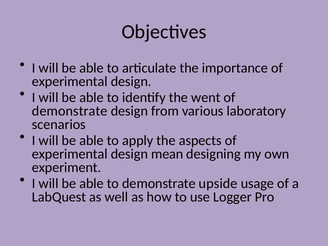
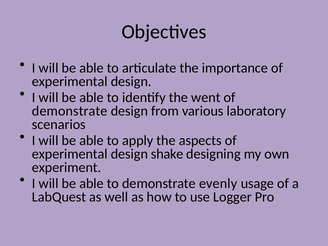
mean: mean -> shake (167, 154)
upside: upside -> evenly (218, 183)
